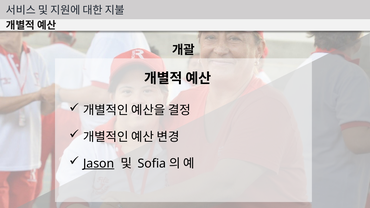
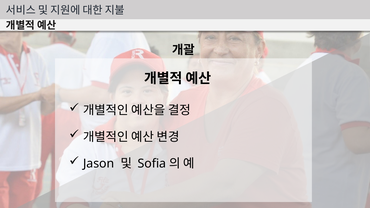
Jason underline: present -> none (99, 164)
